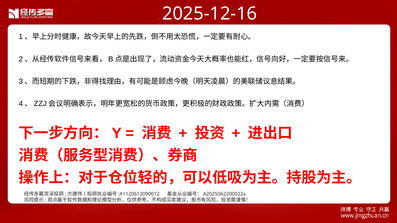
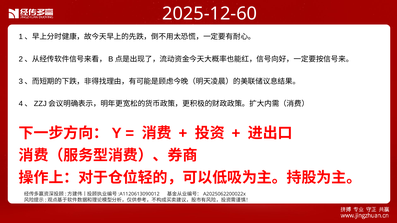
2025-12-16: 2025-12-16 -> 2025-12-60 (210, 14)
